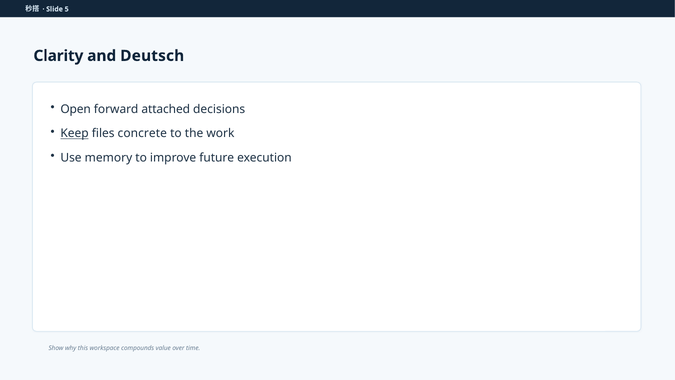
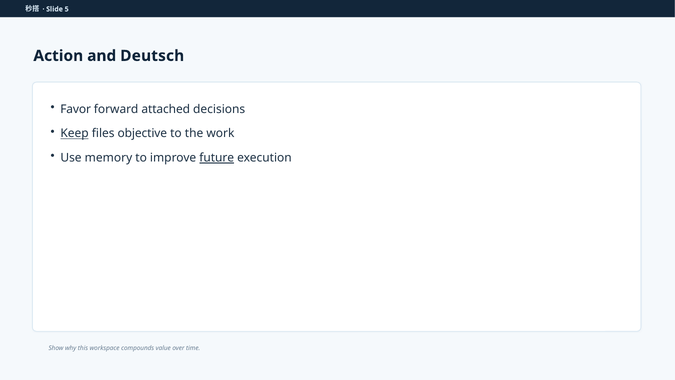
Clarity: Clarity -> Action (58, 56)
Open: Open -> Favor (76, 109)
concrete: concrete -> objective (142, 133)
future underline: none -> present (217, 158)
